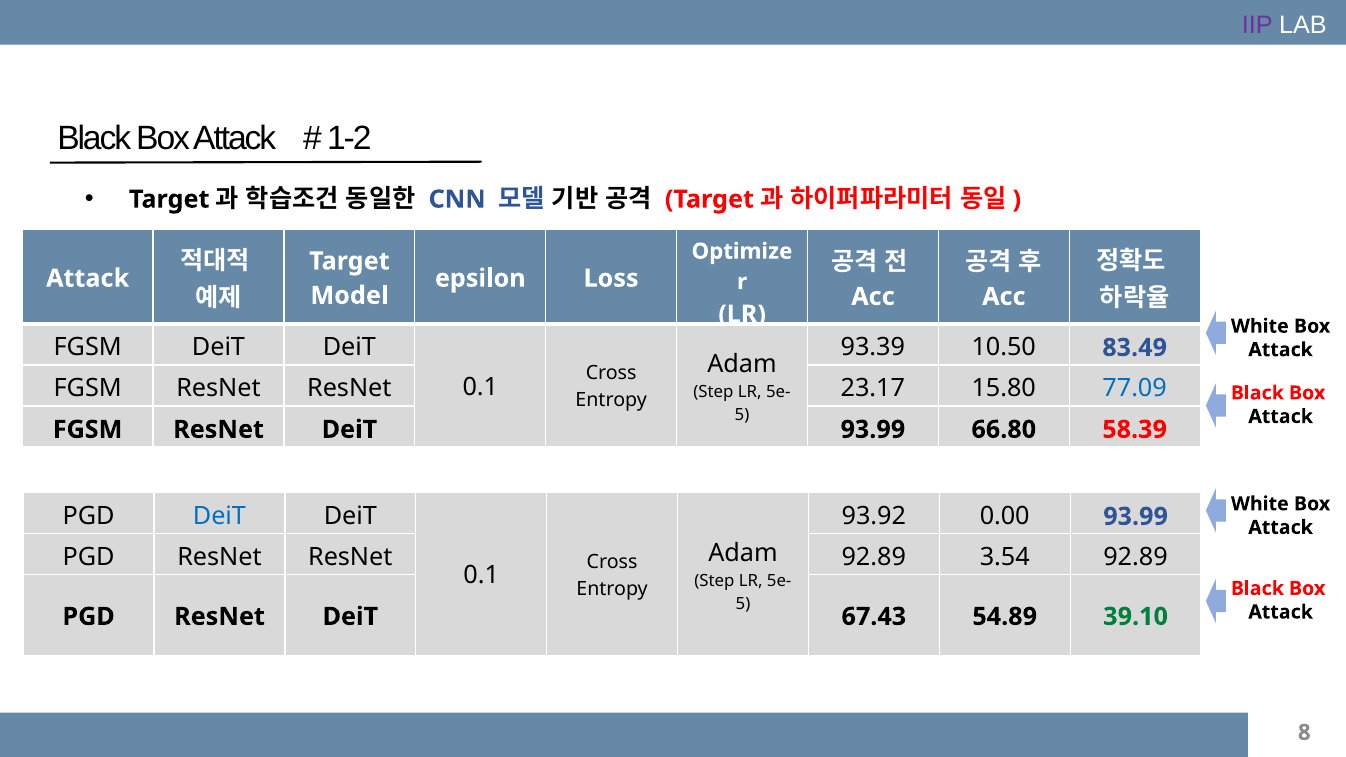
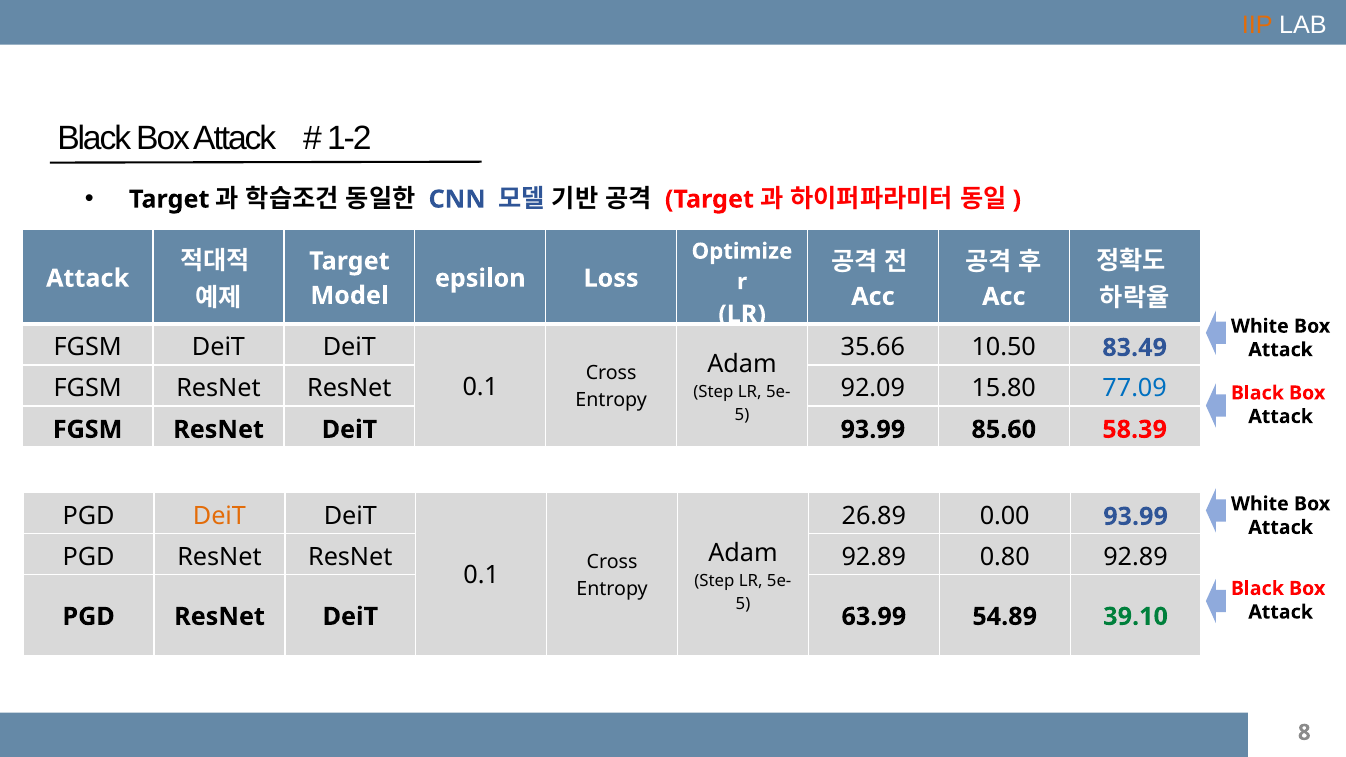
IIP colour: purple -> orange (1257, 25)
93.39: 93.39 -> 35.66 (873, 348)
23.17: 23.17 -> 92.09 (873, 389)
66.80: 66.80 -> 85.60 (1004, 430)
DeiT colour: blue -> orange (219, 517)
93.92: 93.92 -> 26.89 (874, 517)
3.54: 3.54 -> 0.80 (1005, 558)
67.43: 67.43 -> 63.99 (874, 617)
